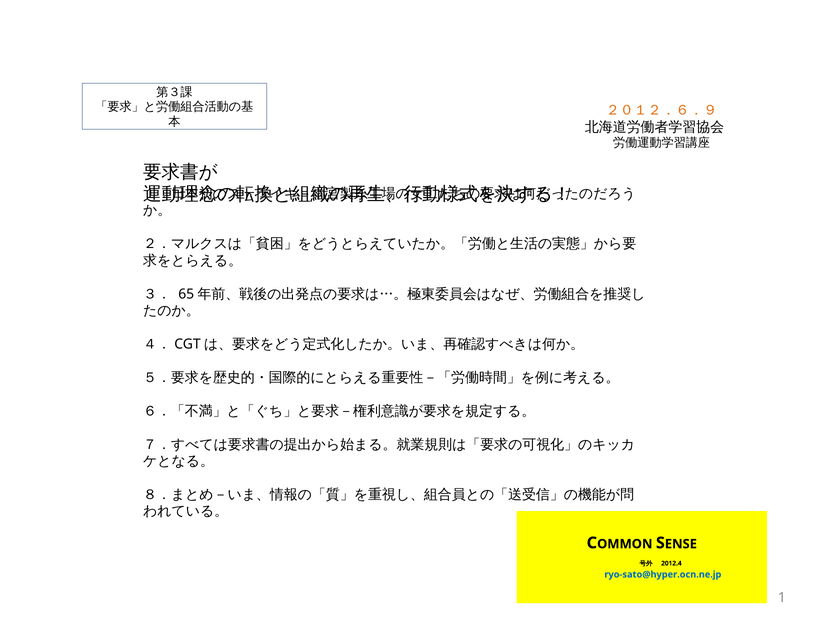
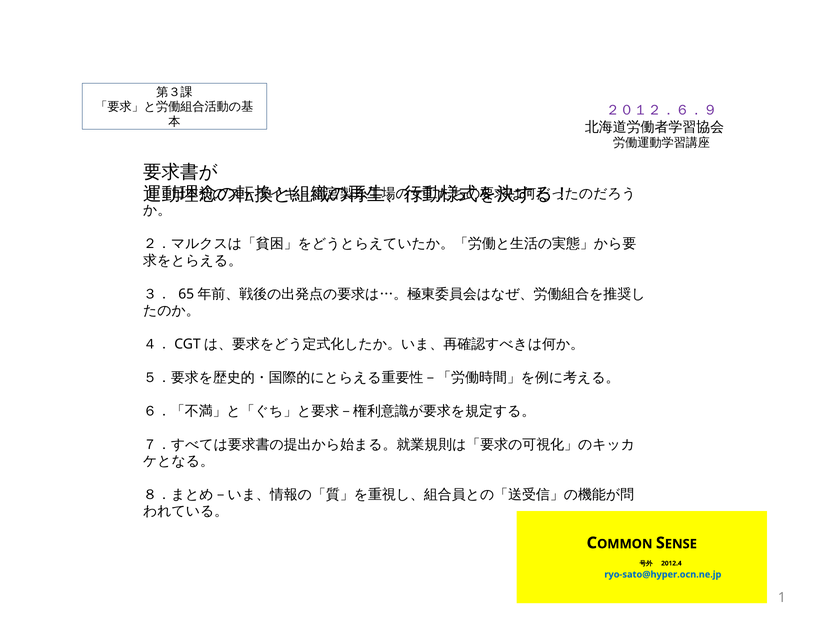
２０１２．６．９ colour: orange -> purple (662, 110)
